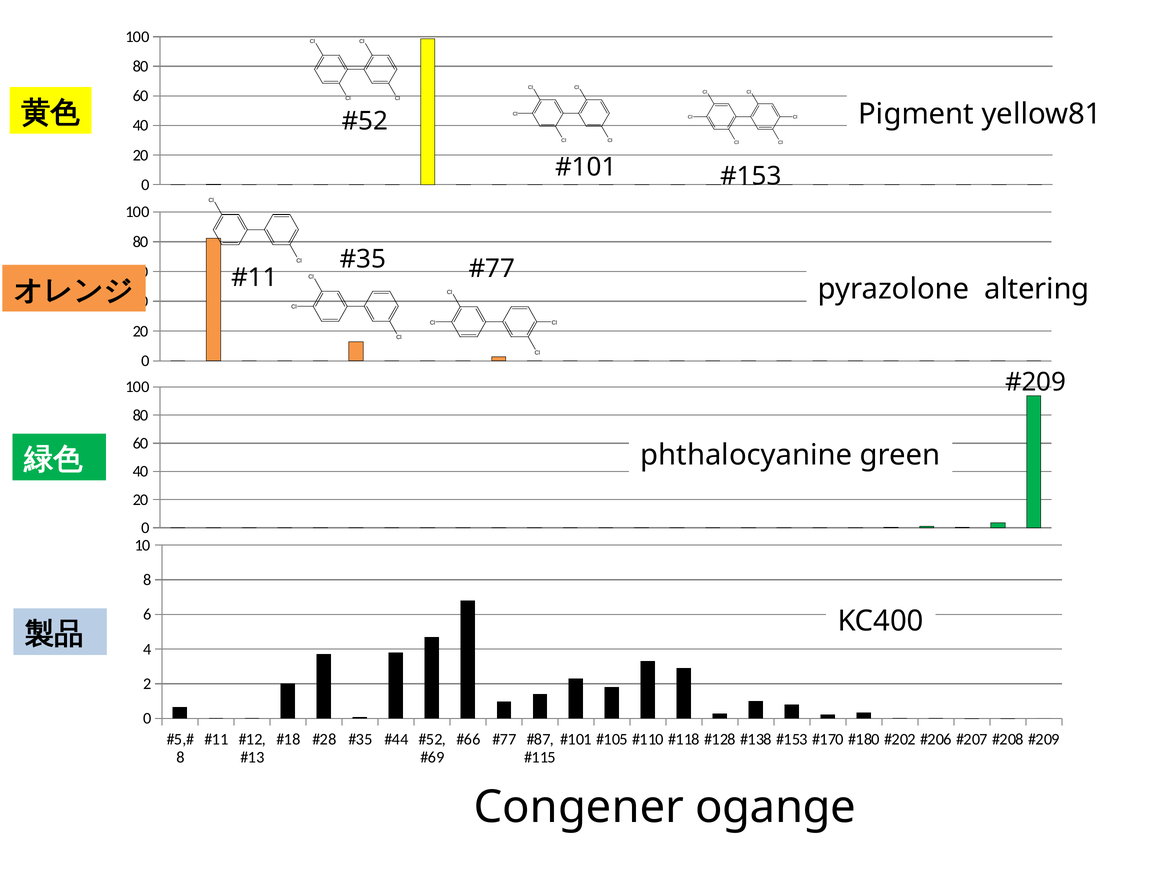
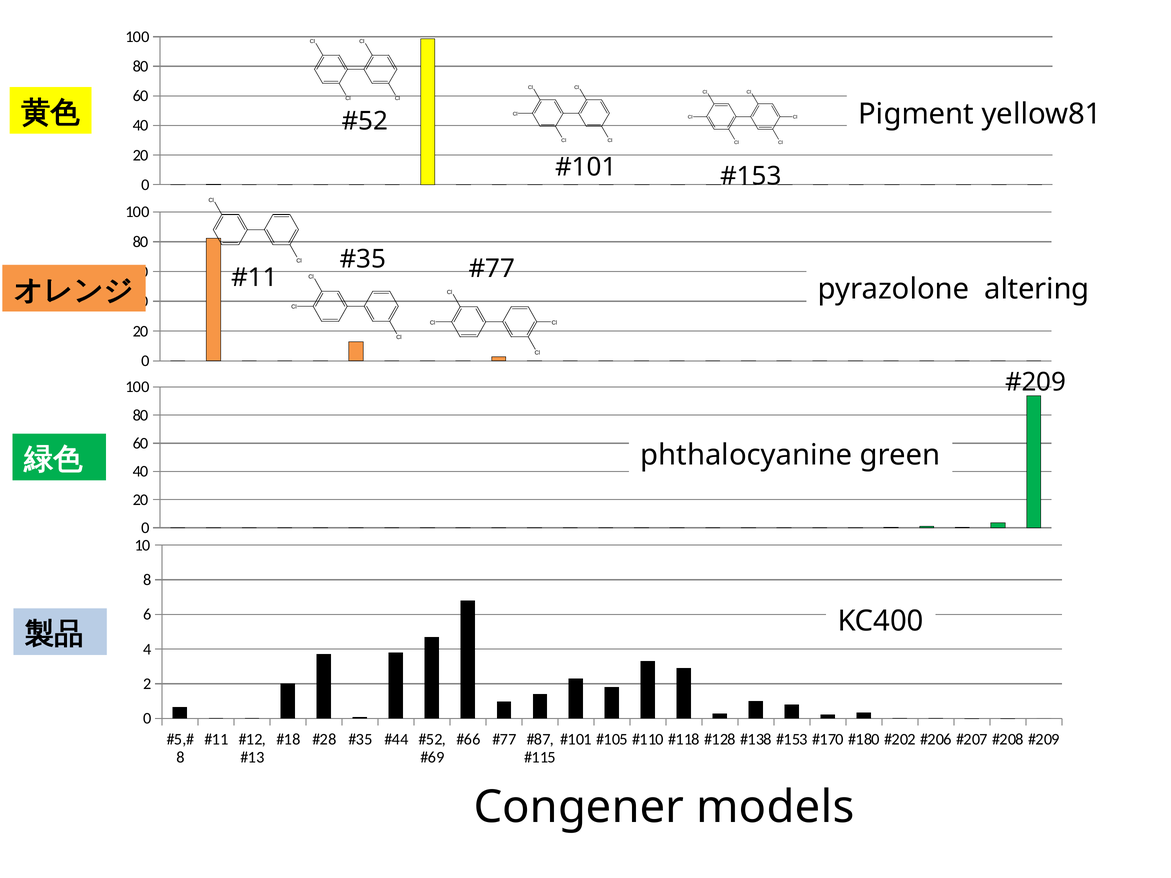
ogange: ogange -> models (775, 807)
